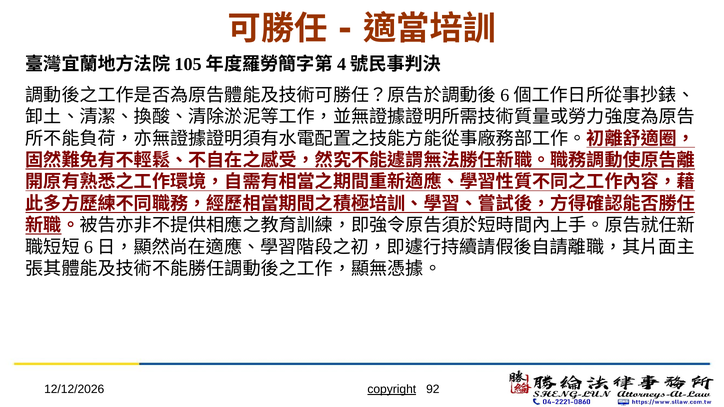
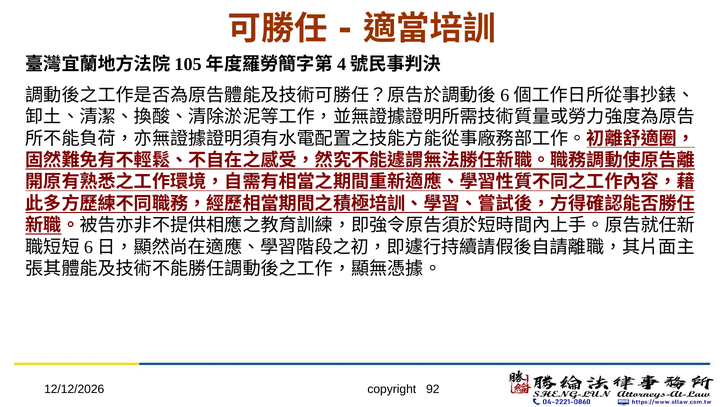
copyright underline: present -> none (392, 390)
